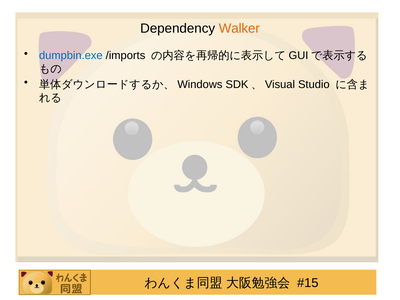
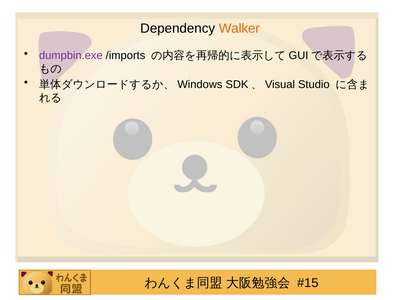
dumpbin.exe colour: blue -> purple (71, 55)
